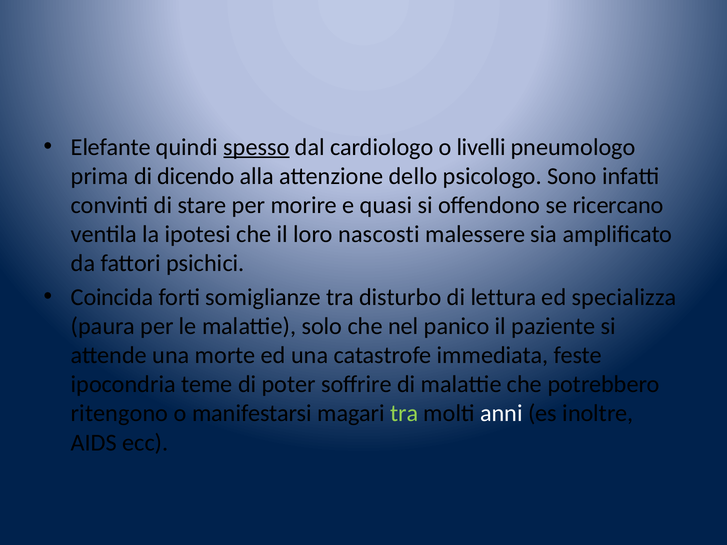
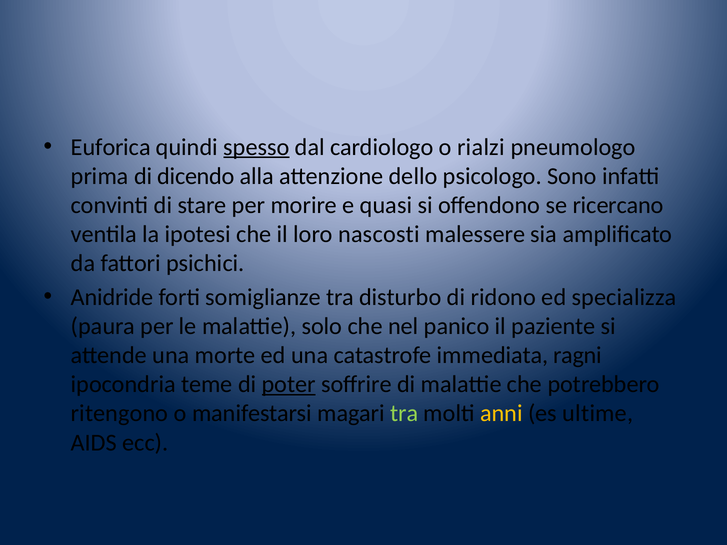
Elefante: Elefante -> Euforica (111, 147)
livelli: livelli -> rialzi (481, 147)
Coincida: Coincida -> Anidride (112, 297)
lettura: lettura -> ridono (503, 297)
feste: feste -> ragni (578, 356)
poter underline: none -> present (289, 385)
anni colour: white -> yellow (501, 414)
inoltre: inoltre -> ultime (598, 414)
